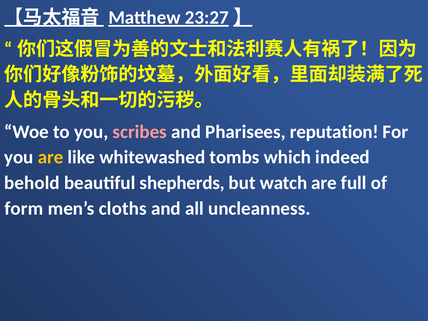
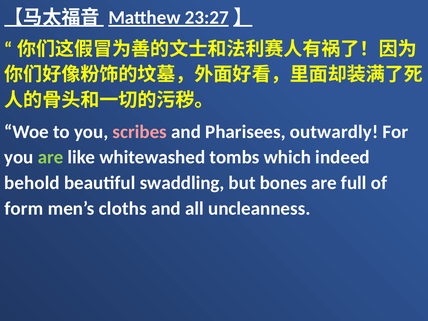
reputation: reputation -> outwardly (334, 132)
are colour: yellow -> light green (51, 157)
shepherds: shepherds -> swaddling (182, 183)
watch: watch -> bones (283, 183)
